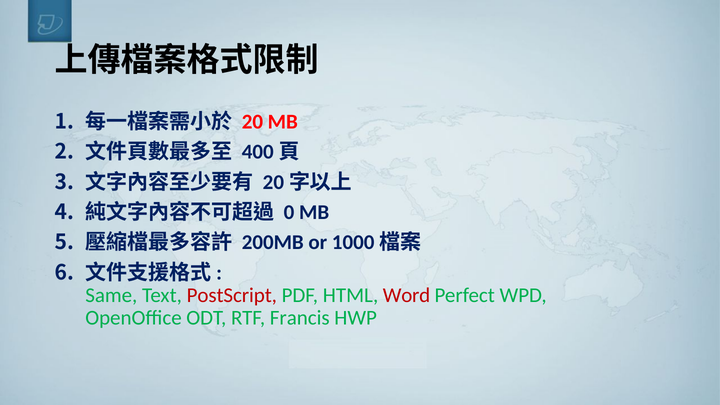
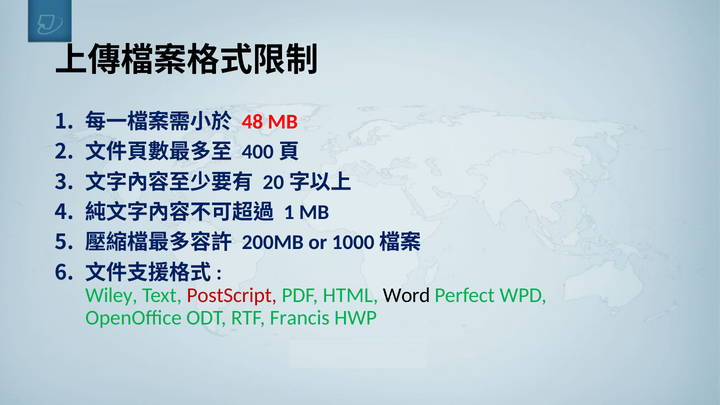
20: 20 -> 48 (252, 122)
0: 0 -> 1 (289, 212)
Same: Same -> Wiley (111, 295)
Word colour: red -> black (407, 295)
